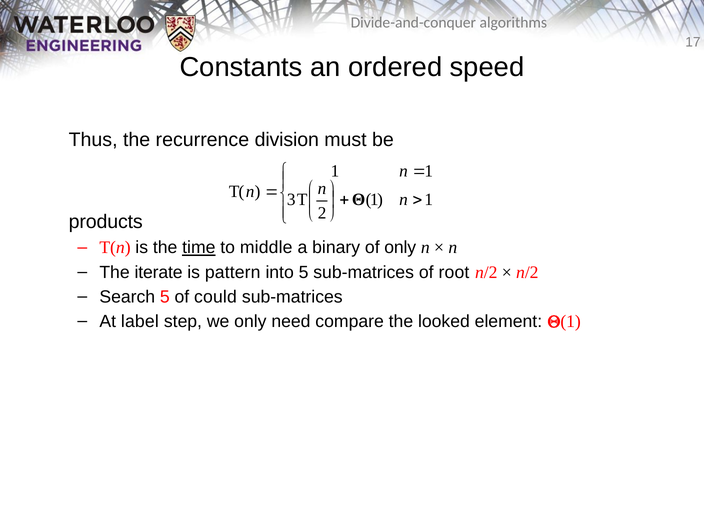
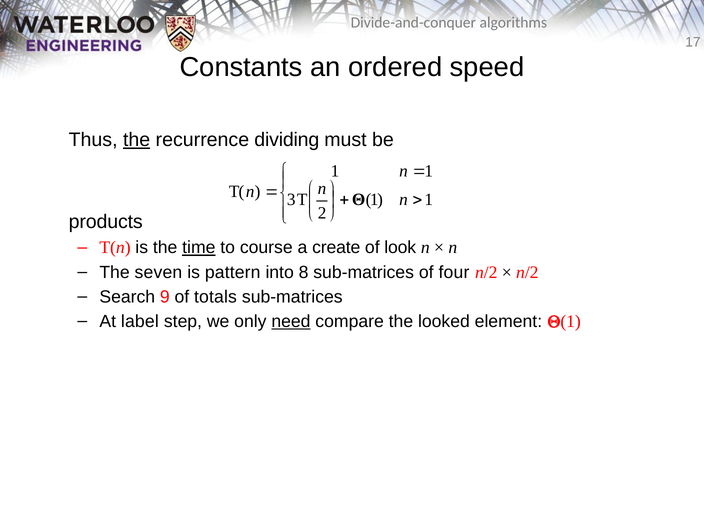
the underline: none -> present (137, 140)
division: division -> dividing (287, 140)
middle: middle -> course (266, 248)
binary: binary -> create (336, 248)
of only: only -> look (400, 248)
iterate: iterate -> seven (158, 272)
into 5: 5 -> 8 (304, 272)
root: root -> four (454, 272)
Search 5: 5 -> 9 (165, 297)
could: could -> totals (215, 297)
need underline: none -> present (291, 322)
